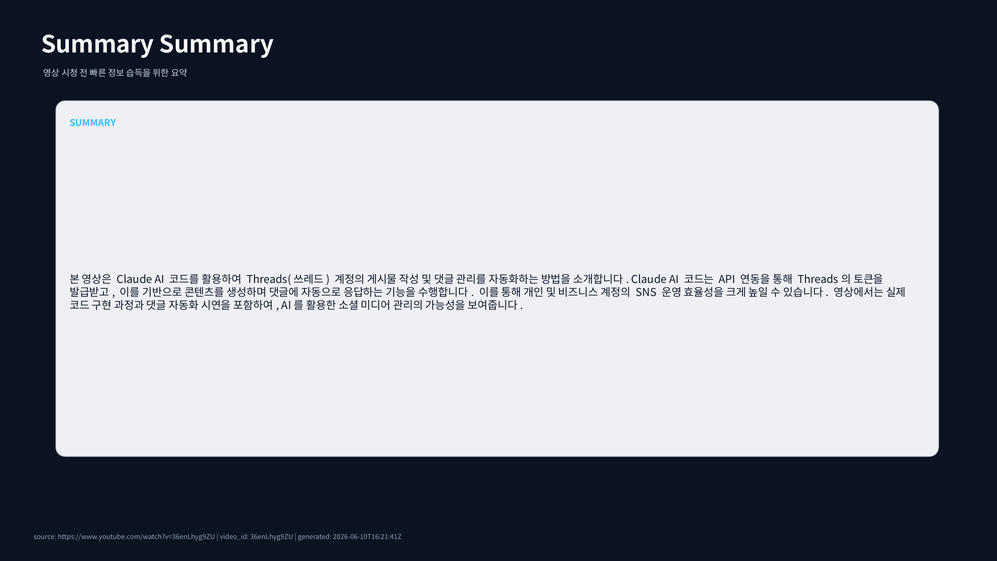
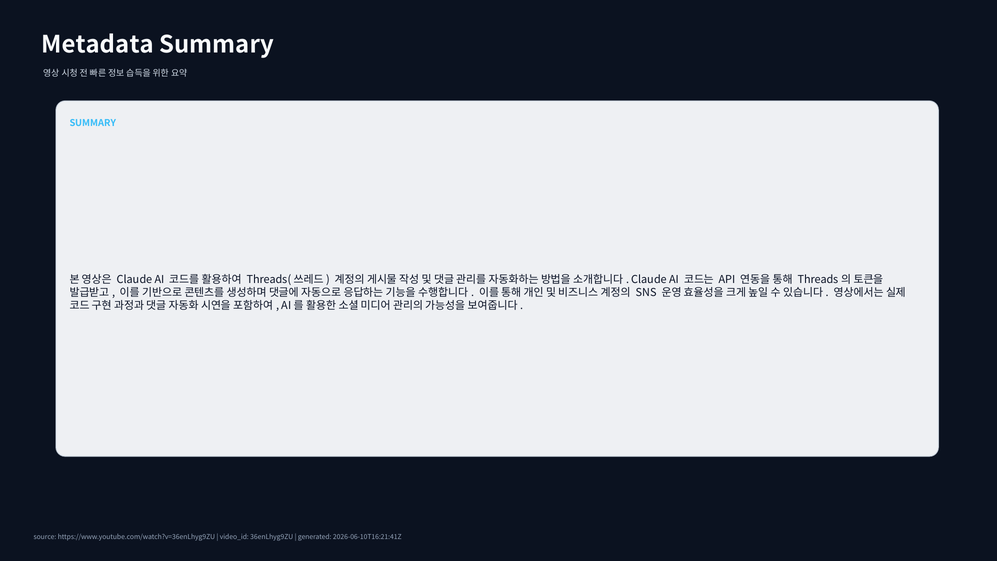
Summary: Summary -> Metadata (97, 45)
